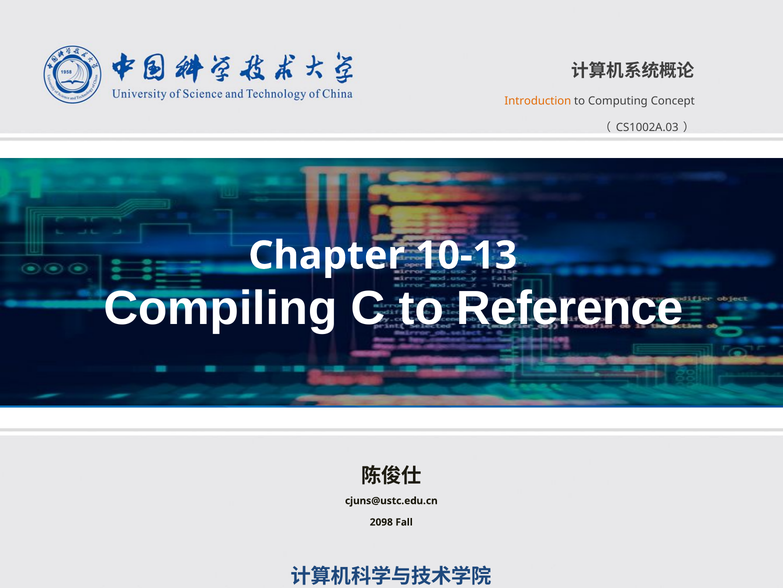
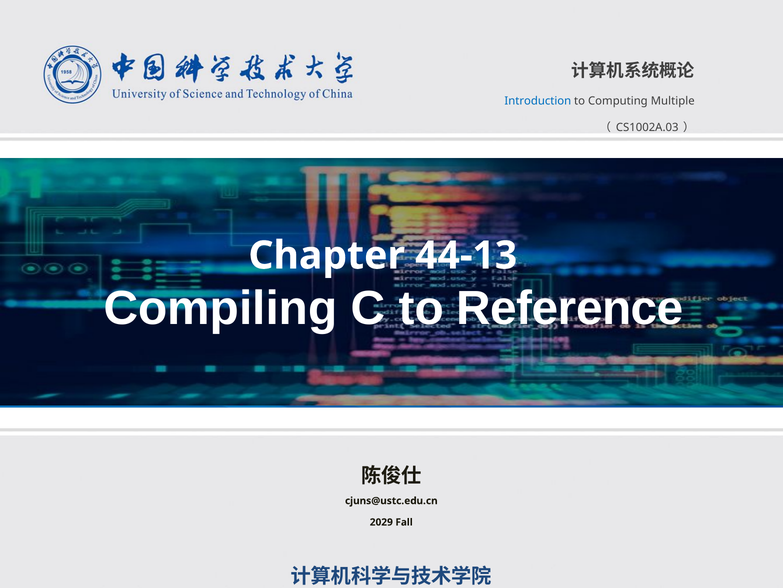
Introduction colour: orange -> blue (538, 101)
Concept: Concept -> Multiple (673, 101)
10-13: 10-13 -> 44-13 (466, 255)
2098: 2098 -> 2029 (381, 522)
